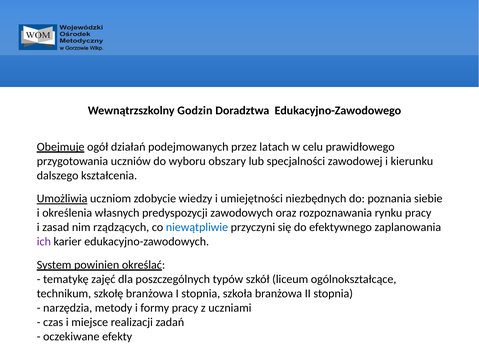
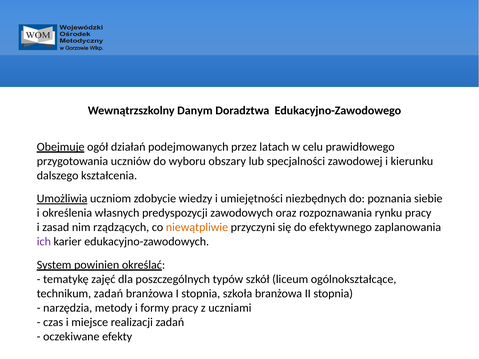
Godzin: Godzin -> Danym (195, 111)
niewątpliwie colour: blue -> orange (197, 227)
technikum szkołę: szkołę -> zadań (108, 294)
